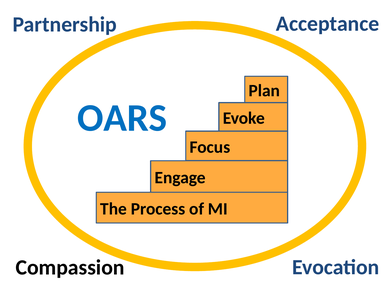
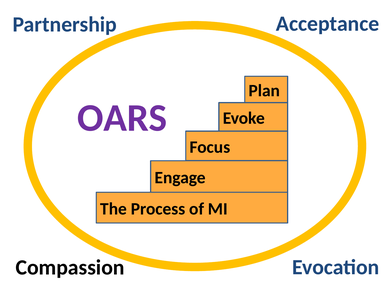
OARS colour: blue -> purple (122, 118)
